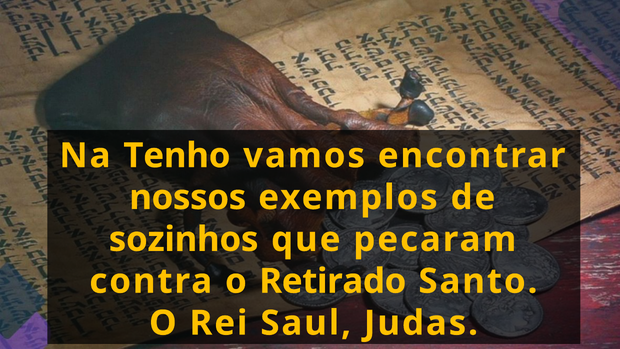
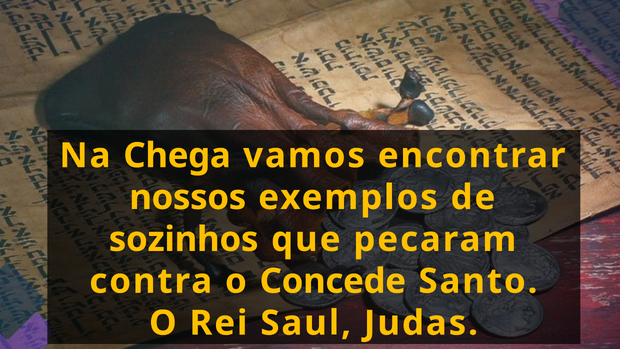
Tenho: Tenho -> Chega (177, 156)
Retirado: Retirado -> Concede (333, 281)
